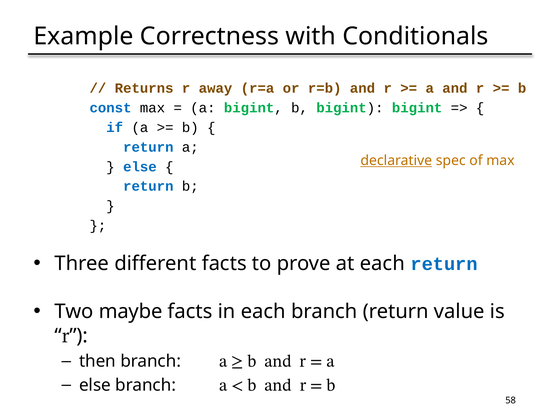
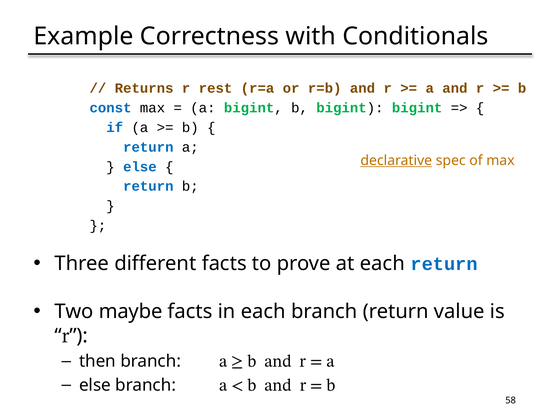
away: away -> rest (216, 88)
